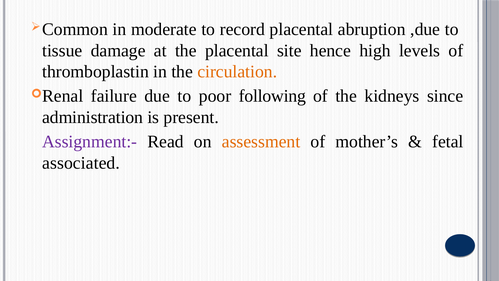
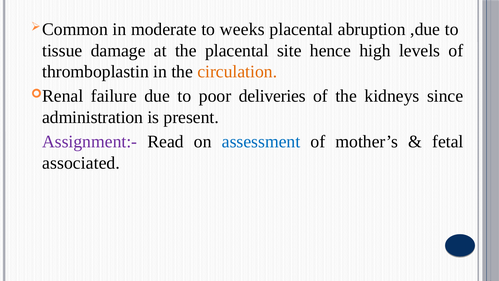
record: record -> weeks (242, 29)
following: following -> deliveries (272, 96)
assessment colour: orange -> blue (261, 142)
